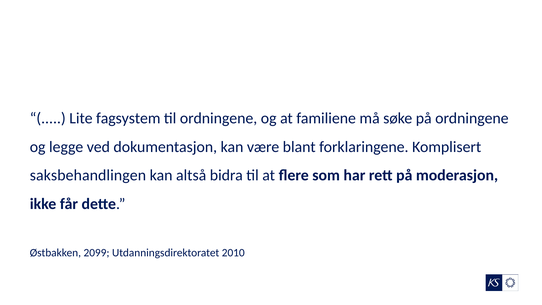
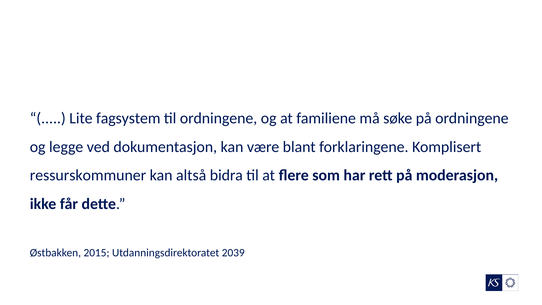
saksbehandlingen: saksbehandlingen -> ressurskommuner (88, 175)
2099: 2099 -> 2015 (97, 253)
2010: 2010 -> 2039 (233, 253)
